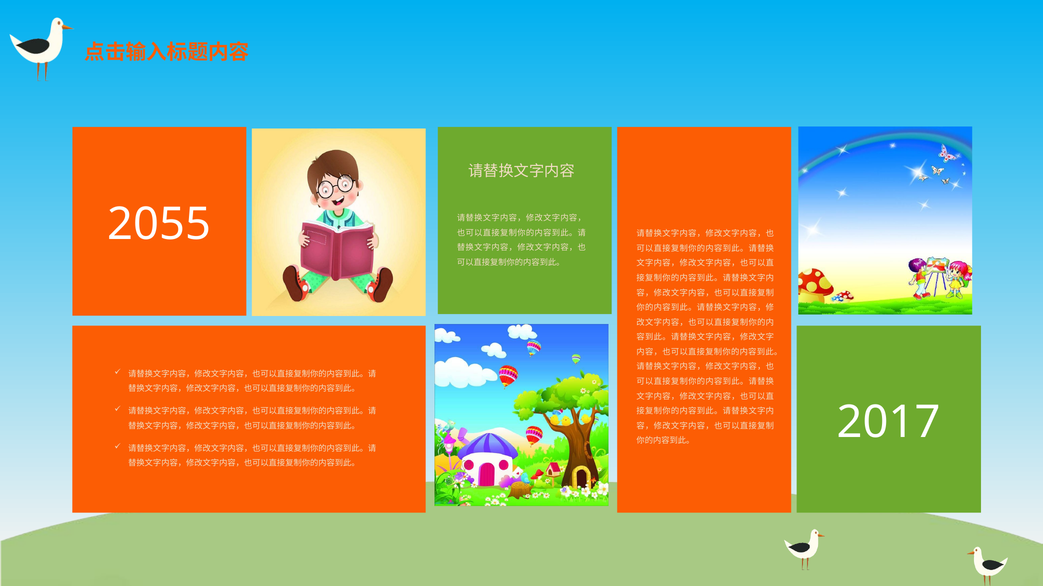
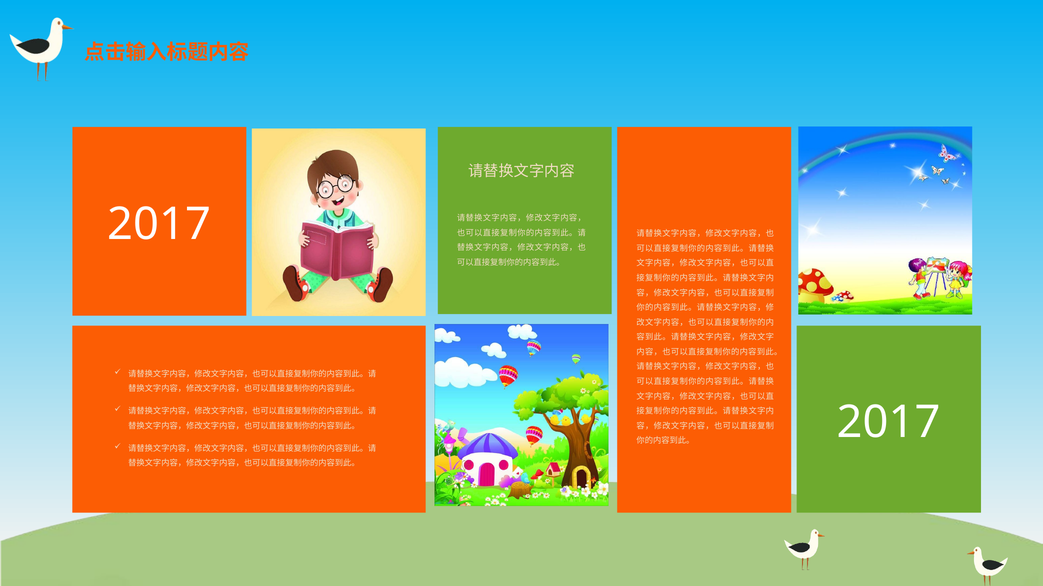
2055: 2055 -> 2017 (159, 225)
